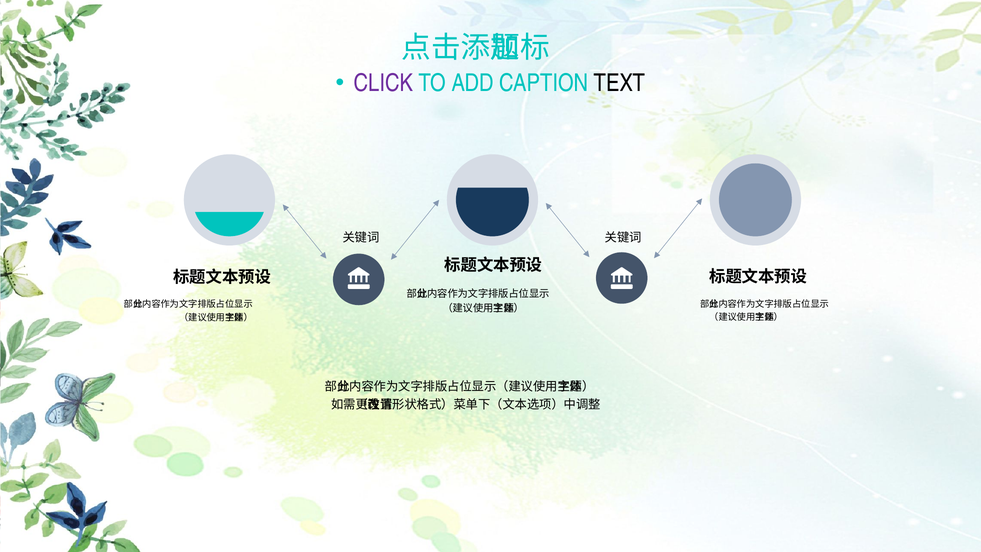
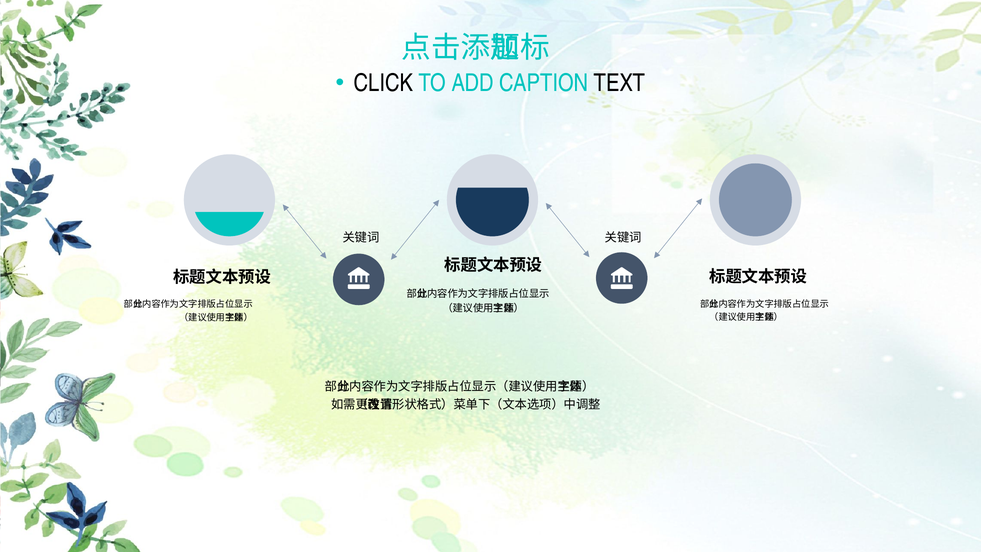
CLICK colour: purple -> black (384, 83)
